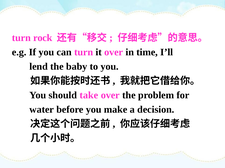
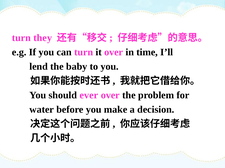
rock: rock -> they (43, 38)
take: take -> ever (89, 96)
